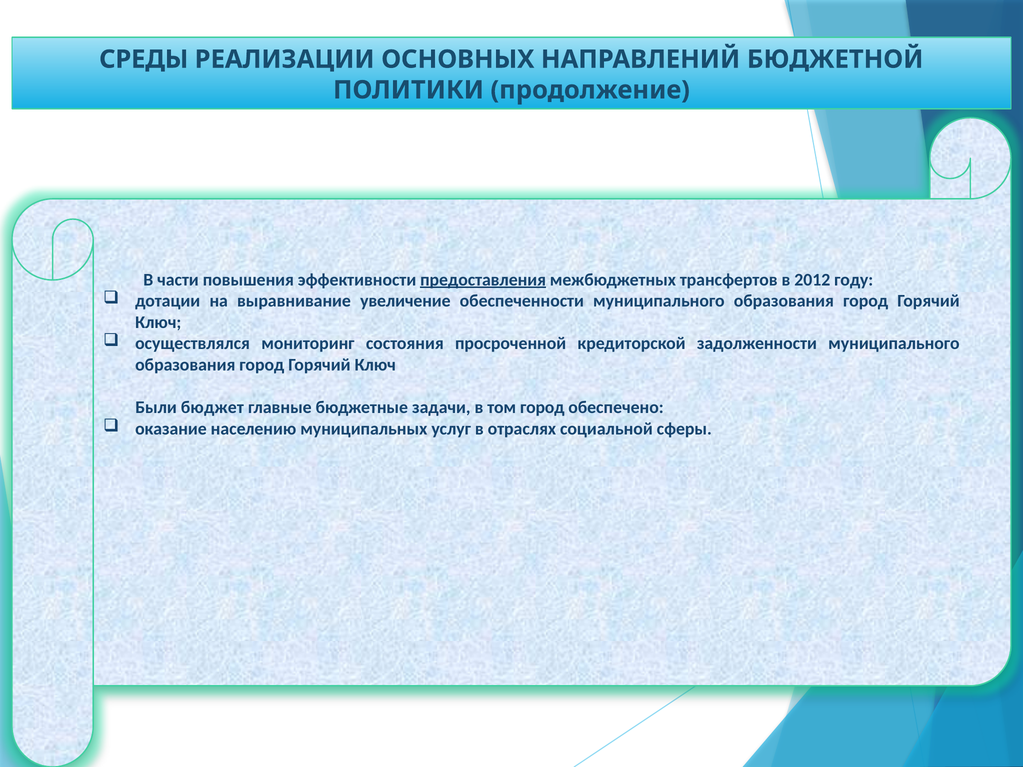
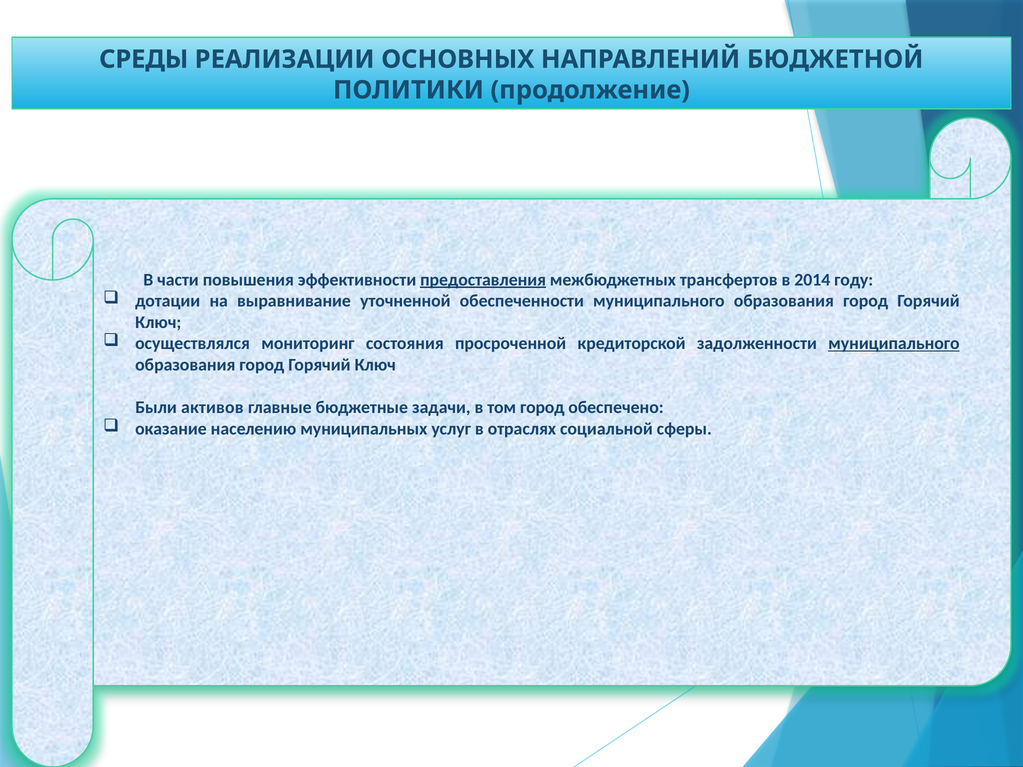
2012: 2012 -> 2014 (812, 280)
увеличение: увеличение -> уточненной (405, 301)
муниципального underline: none -> present (894, 344)
бюджет: бюджет -> активов (212, 408)
